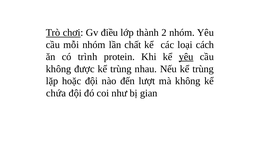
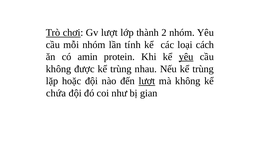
Gv điều: điều -> lượt (109, 33)
chất: chất -> tính (133, 45)
trình: trình -> amin (88, 57)
lượt underline: none -> present (147, 81)
